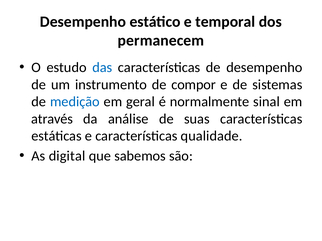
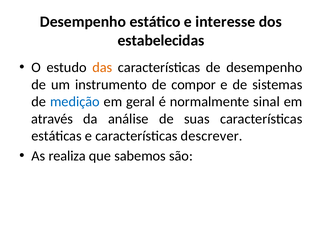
temporal: temporal -> interesse (225, 22)
permanecem: permanecem -> estabelecidas (161, 41)
das colour: blue -> orange (102, 68)
qualidade: qualidade -> descrever (212, 136)
digital: digital -> realiza (67, 156)
